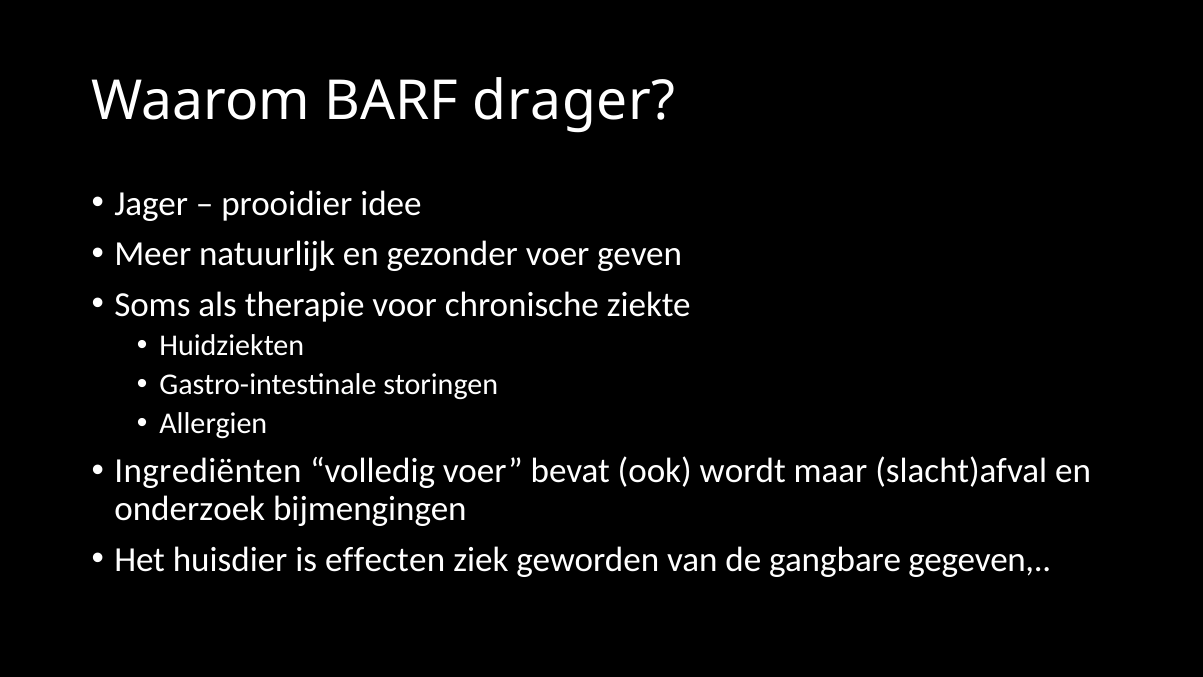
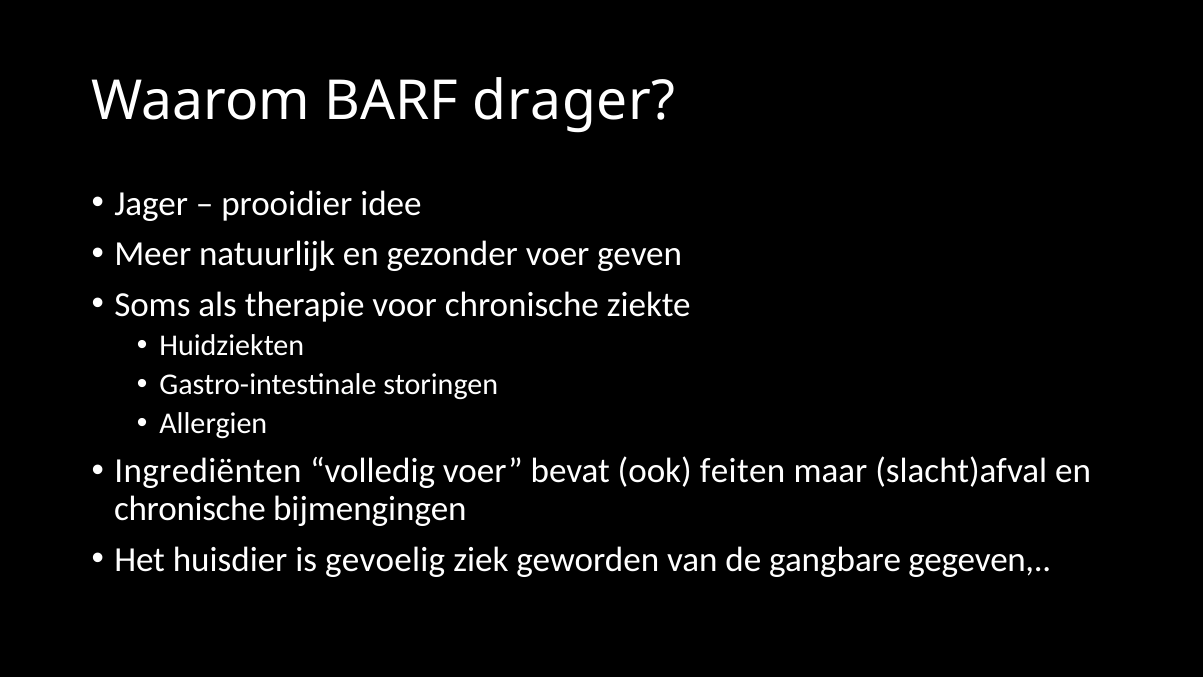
wordt: wordt -> feiten (743, 471)
onderzoek: onderzoek -> chronische (190, 509)
effecten: effecten -> gevoelig (385, 559)
